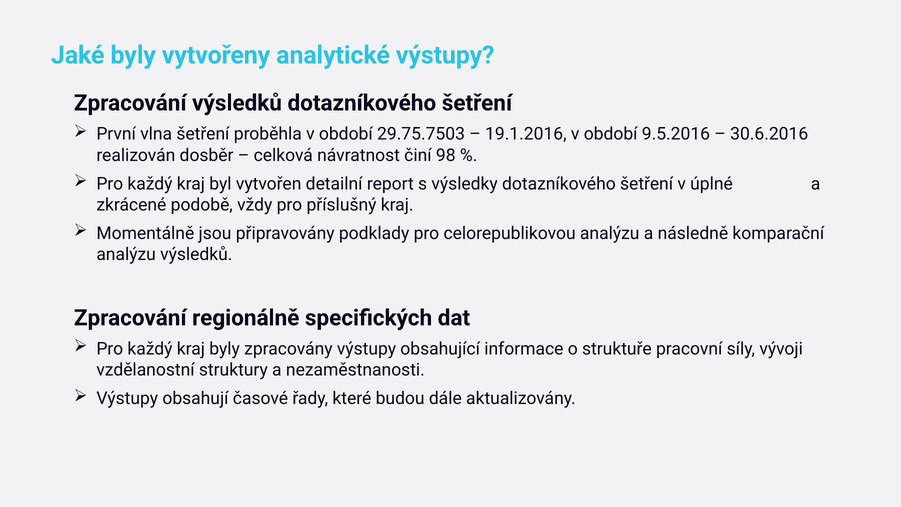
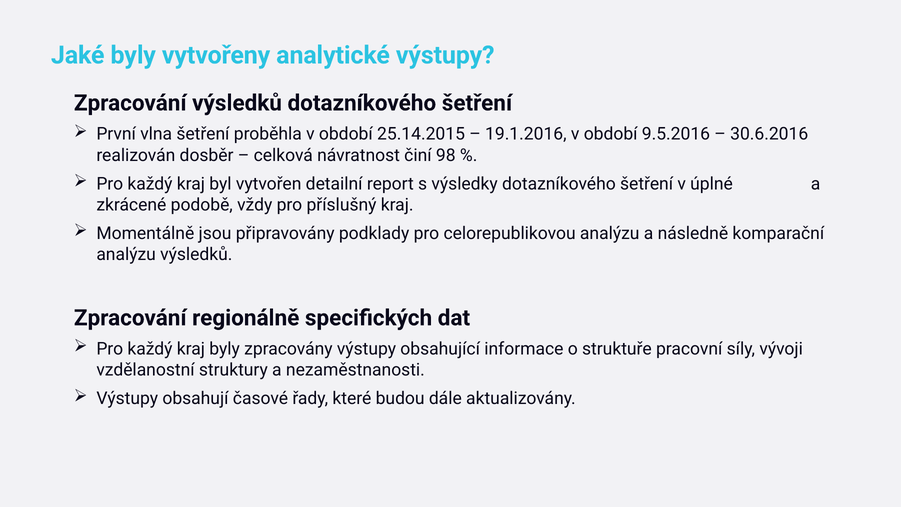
29.75.7503: 29.75.7503 -> 25.14.2015 (421, 134)
